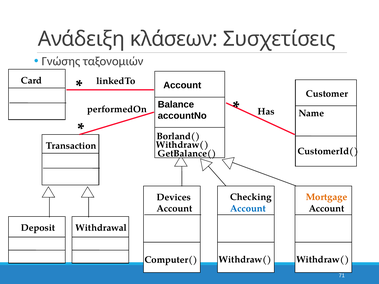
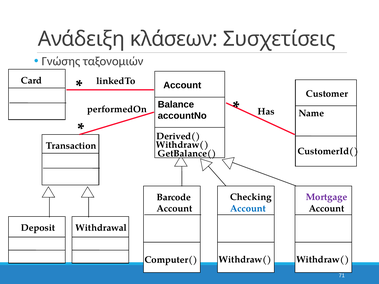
Borland(: Borland( -> Derived( (178, 136)
Mortgage colour: orange -> purple (327, 197)
Devices: Devices -> Barcode (174, 197)
